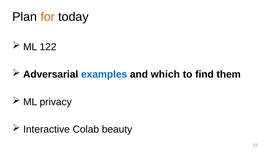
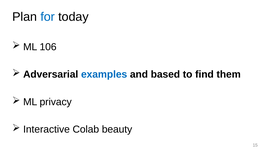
for colour: orange -> blue (48, 17)
122: 122 -> 106 (48, 47)
which: which -> based (165, 74)
